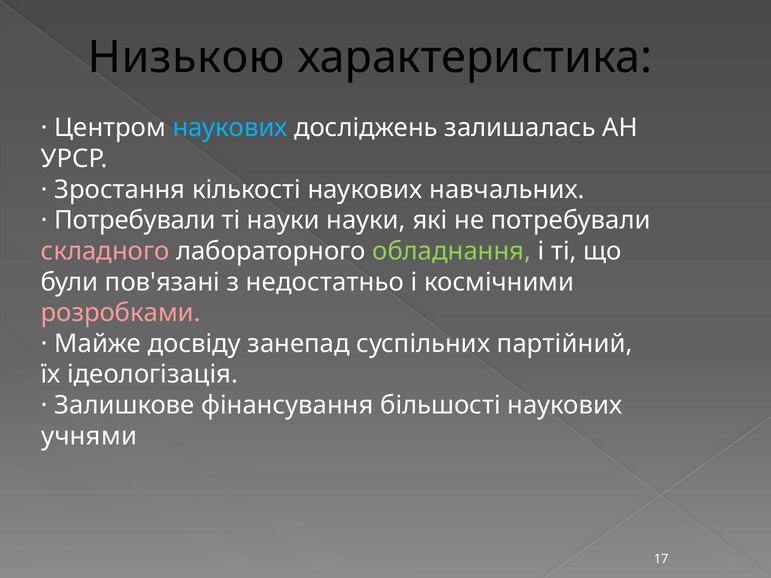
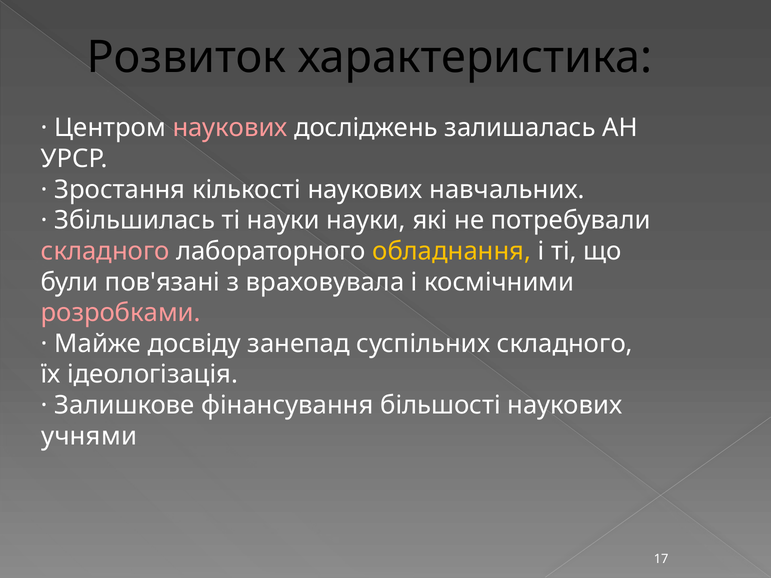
Низькою: Низькою -> Розвиток (187, 58)
наукових colour: light blue -> pink (230, 128)
Потребували: Потребували -> Збільшилась (135, 220)
обладнання colour: light green -> yellow (452, 251)
недостатньо: недостатньо -> враховувала (325, 282)
суспільних партійний: партійний -> складного (565, 344)
